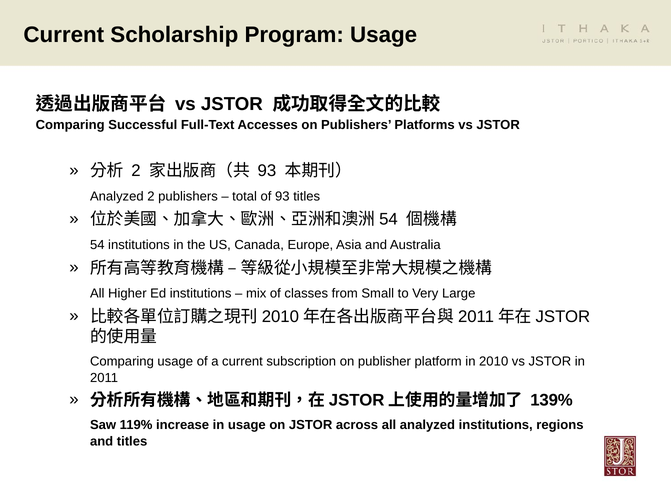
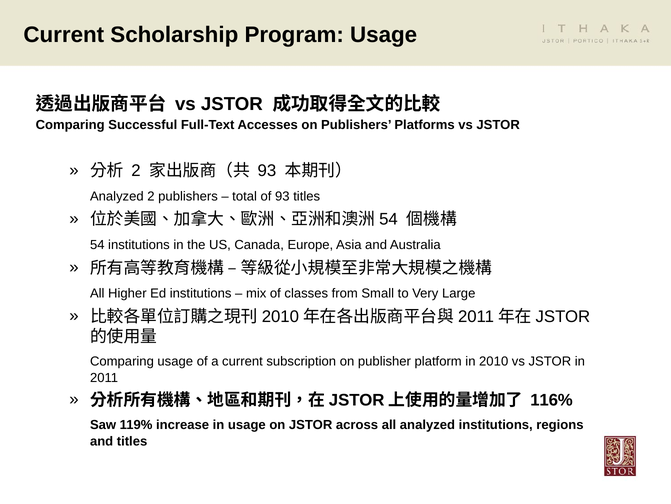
139%: 139% -> 116% (552, 400)
